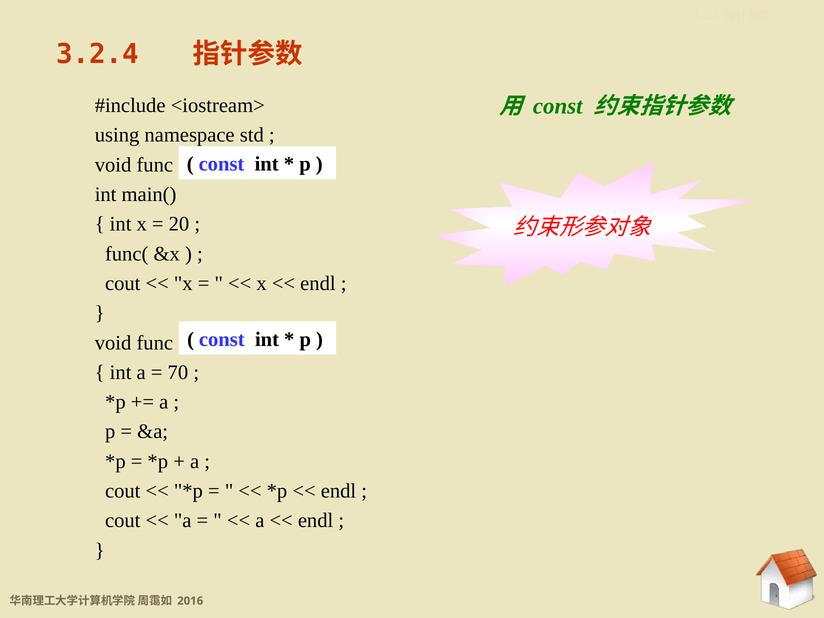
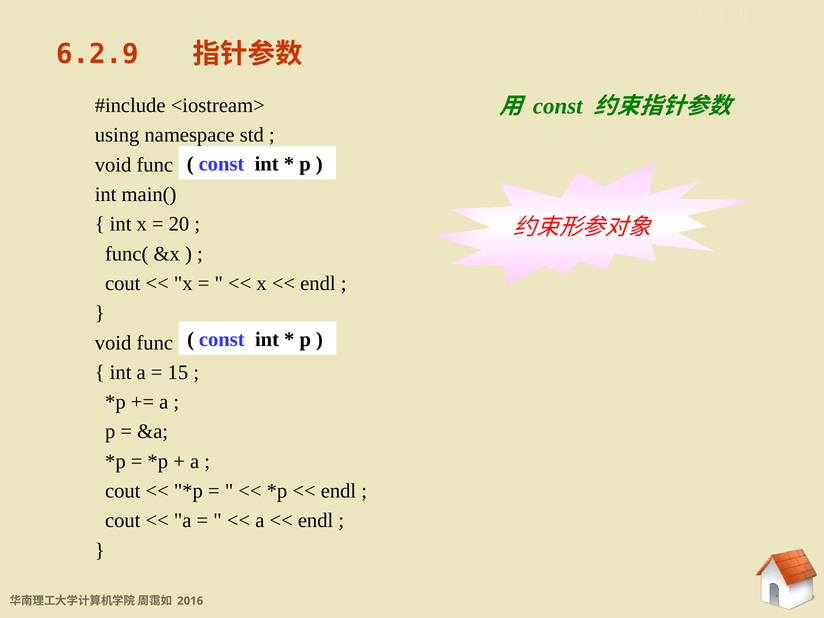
3.2.4: 3.2.4 -> 6.2.9 (98, 54)
70: 70 -> 15 (178, 372)
